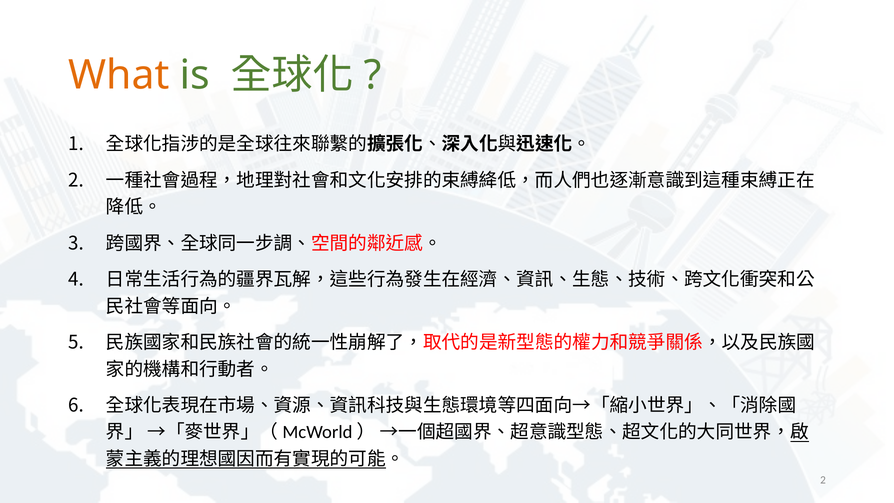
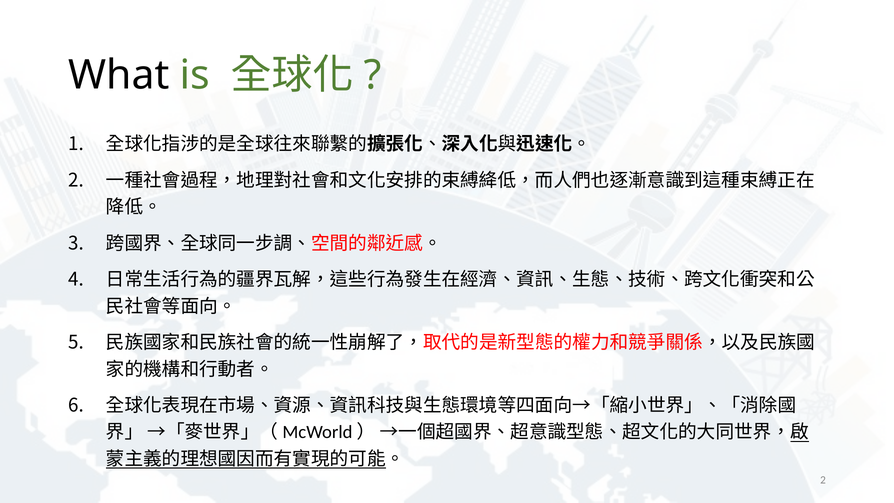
What colour: orange -> black (119, 75)
